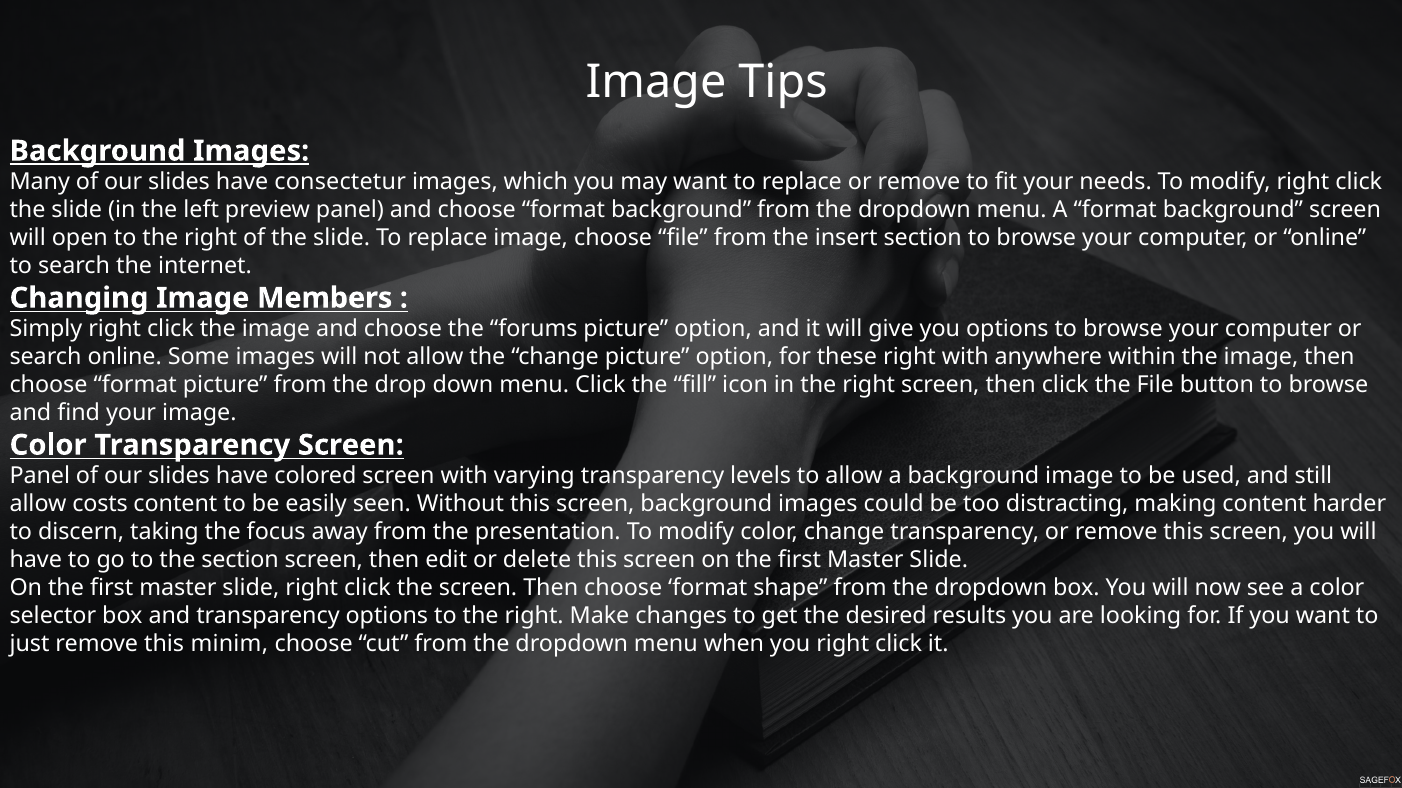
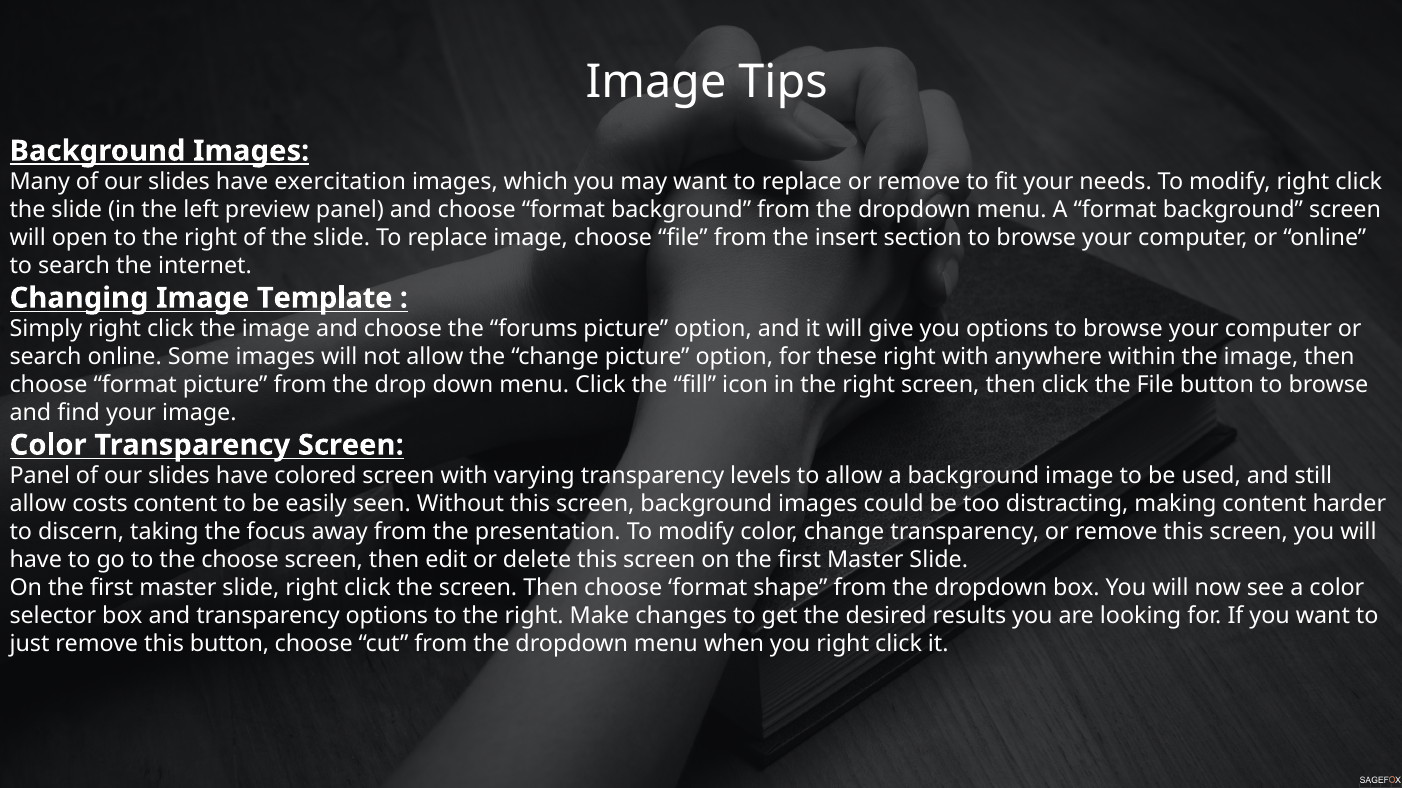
consectetur: consectetur -> exercitation (340, 182)
Members: Members -> Template (325, 298)
the section: section -> choose (240, 561)
this minim: minim -> button (230, 645)
